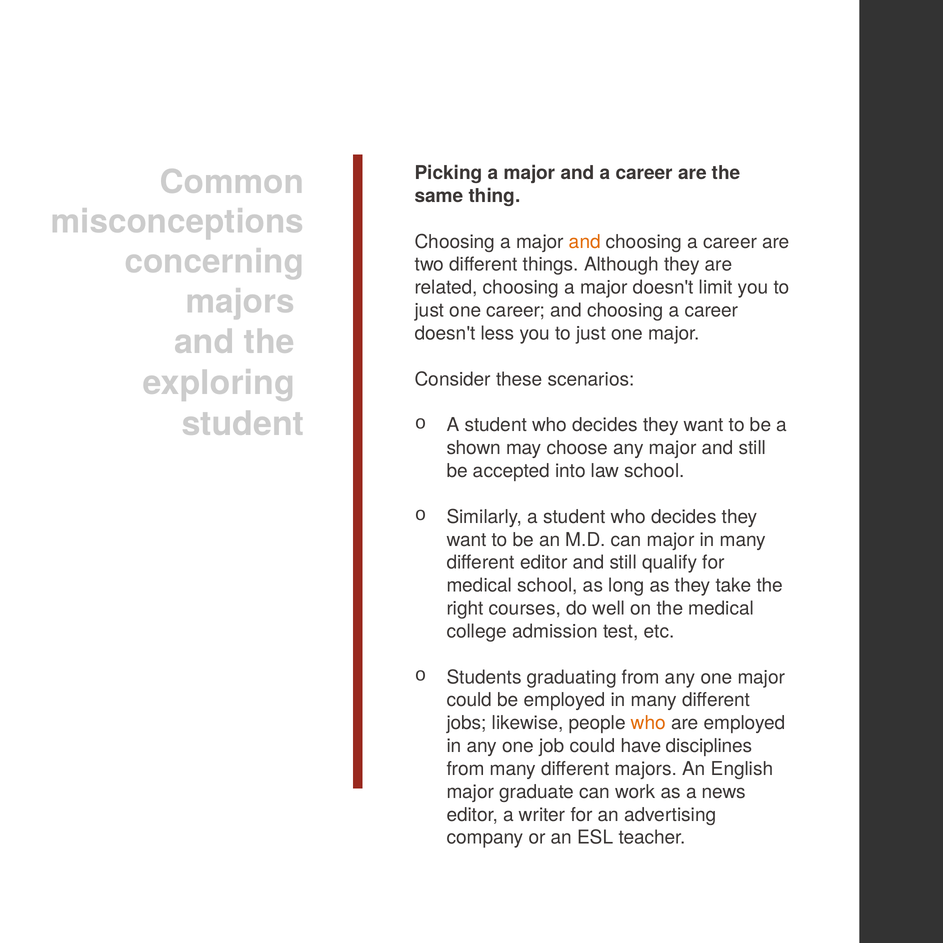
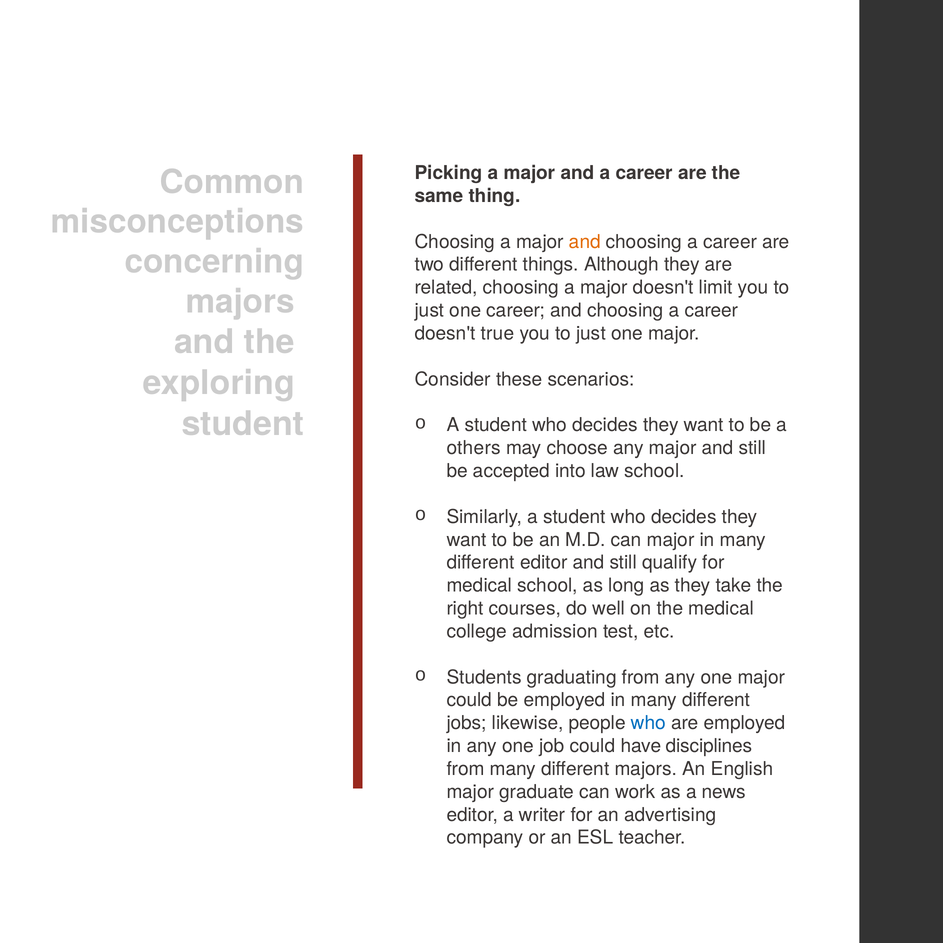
less: less -> true (498, 333)
shown: shown -> others (474, 448)
who colour: orange -> blue (648, 723)
